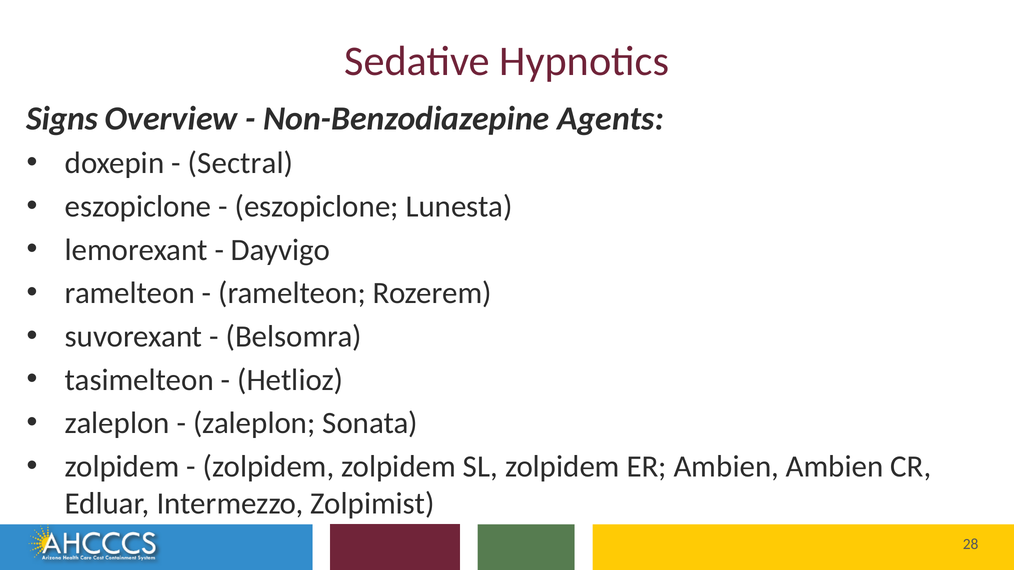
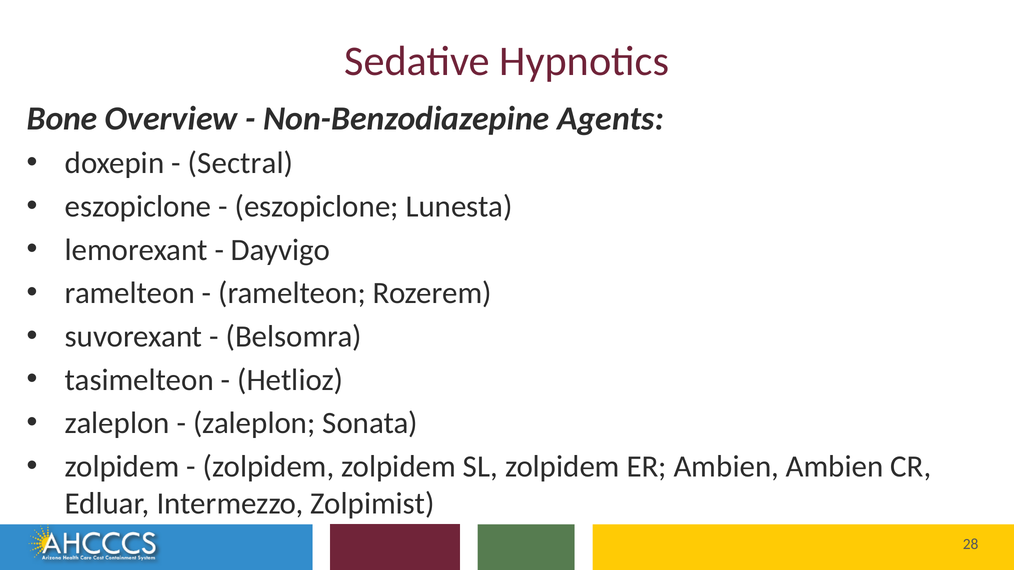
Signs: Signs -> Bone (62, 118)
